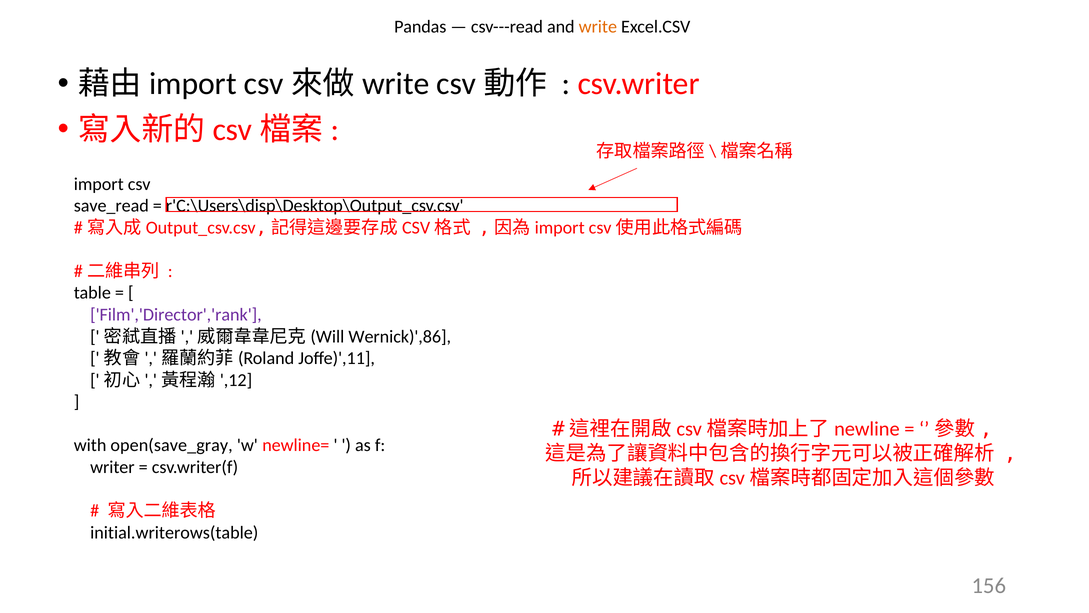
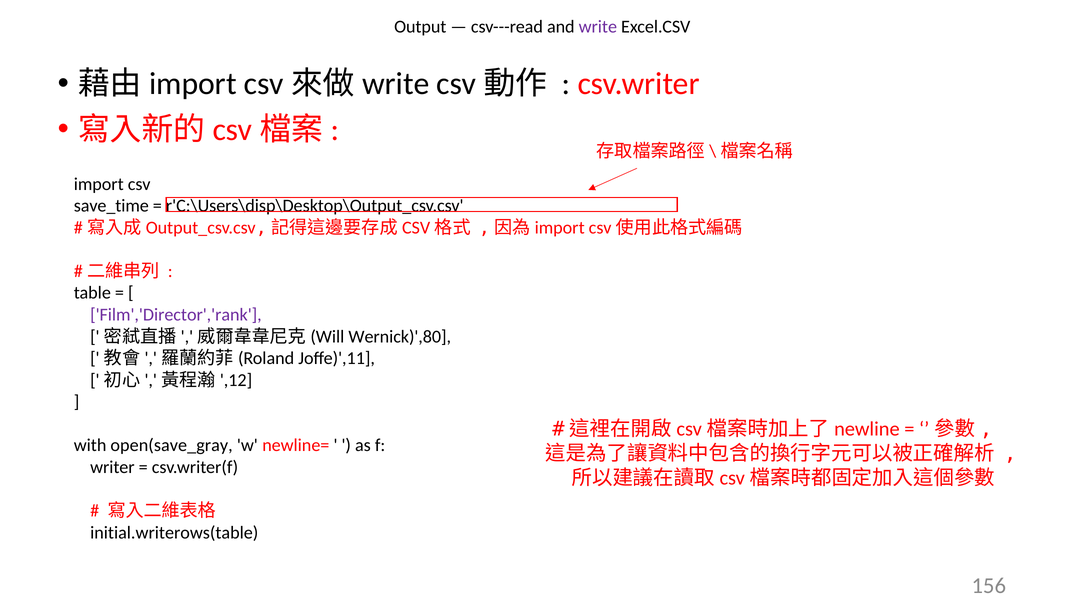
Pandas: Pandas -> Output (420, 27)
write colour: orange -> purple (598, 27)
save_read: save_read -> save_time (111, 206)
Wernick)',86: Wernick)',86 -> Wernick)',80 (400, 336)
